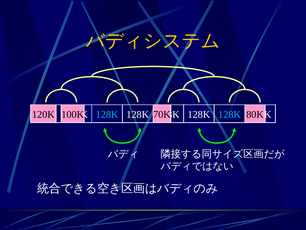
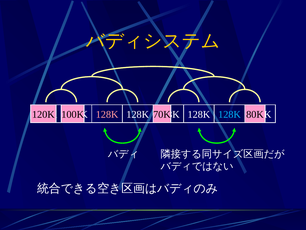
128K colour: light blue -> pink (107, 114)
